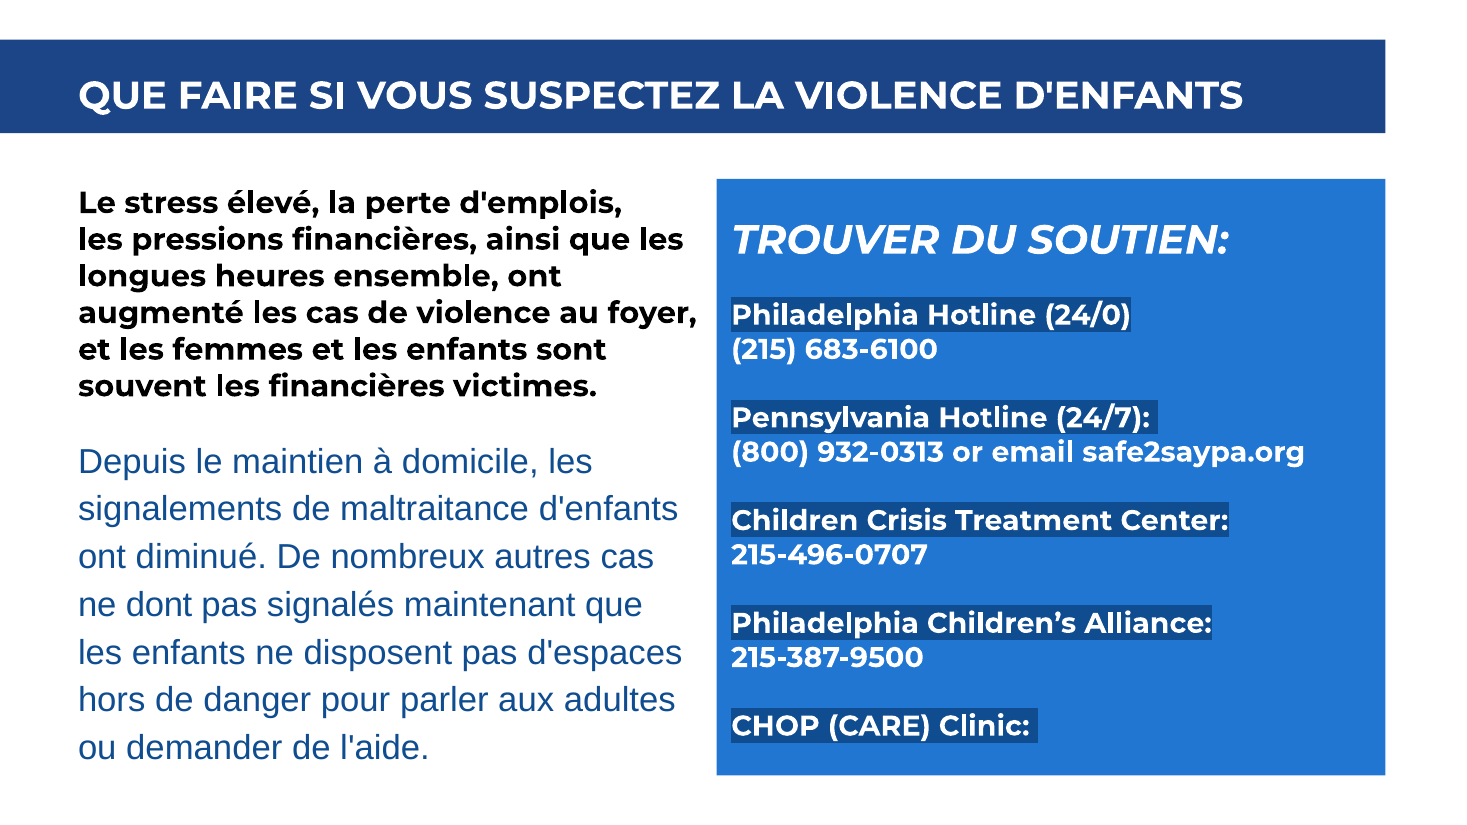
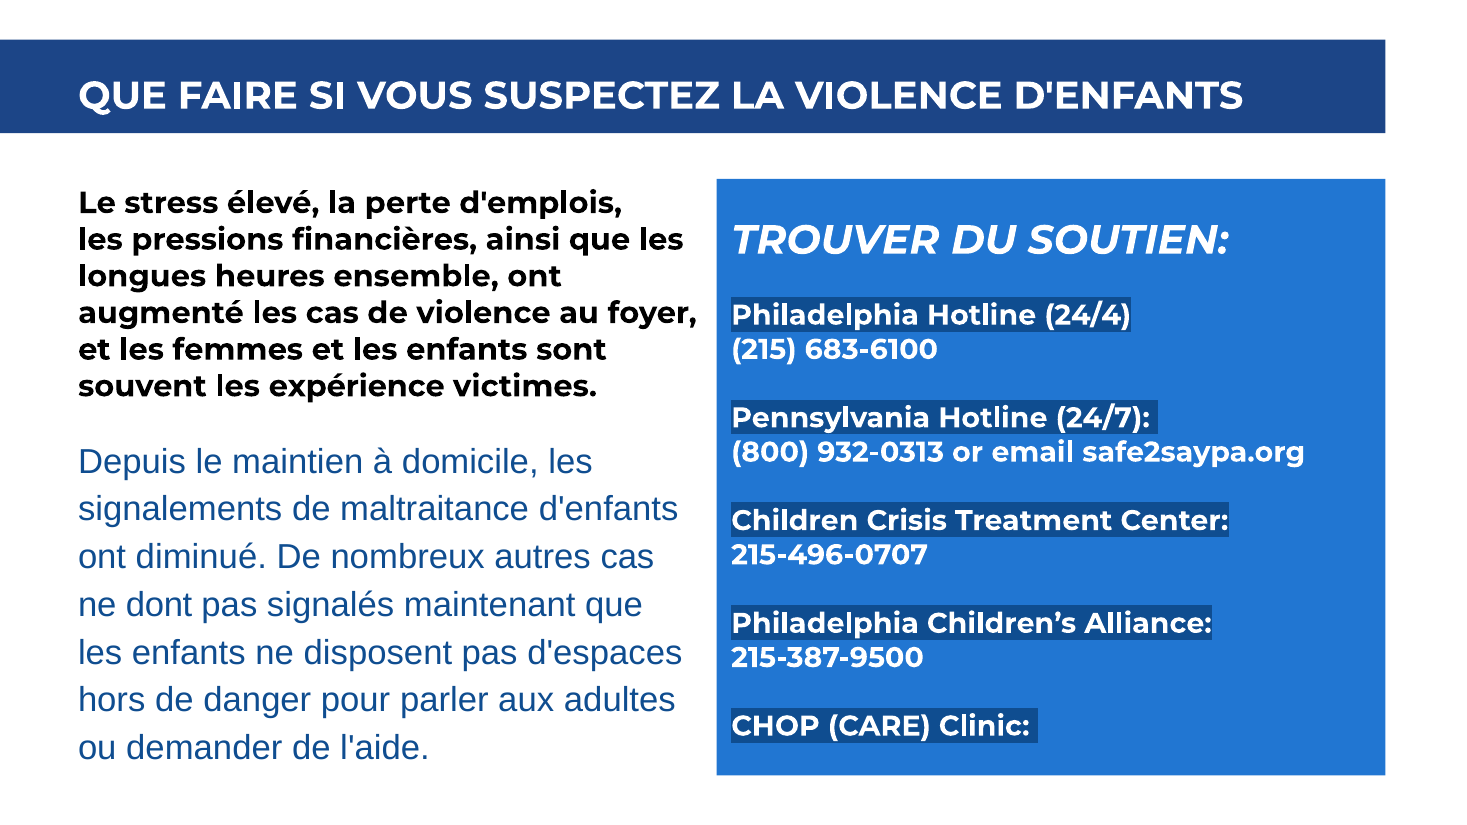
24/0: 24/0 -> 24/4 (1088, 315)
les financières: financières -> expérience (357, 386)
